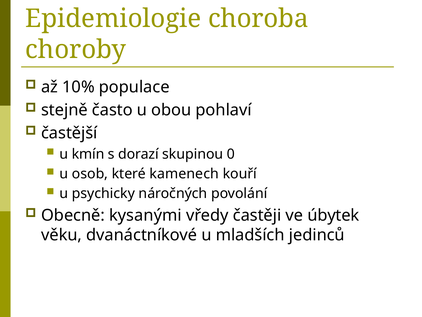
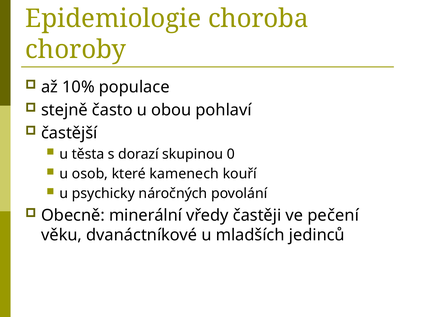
kmín: kmín -> těsta (88, 154)
kysanými: kysanými -> minerální (146, 215)
úbytek: úbytek -> pečení (333, 215)
